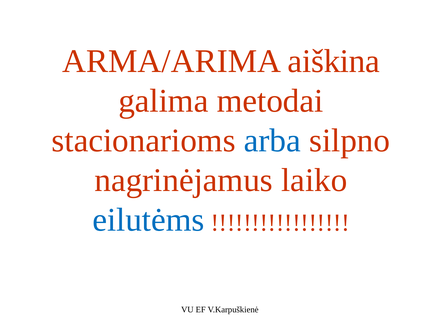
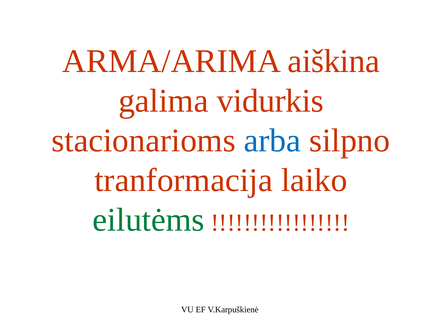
metodai: metodai -> vidurkis (270, 101)
nagrinėjamus: nagrinėjamus -> tranformacija (184, 181)
eilutėms colour: blue -> green (148, 220)
